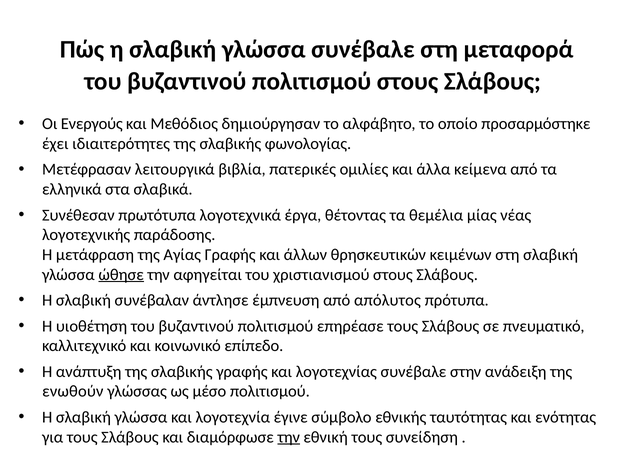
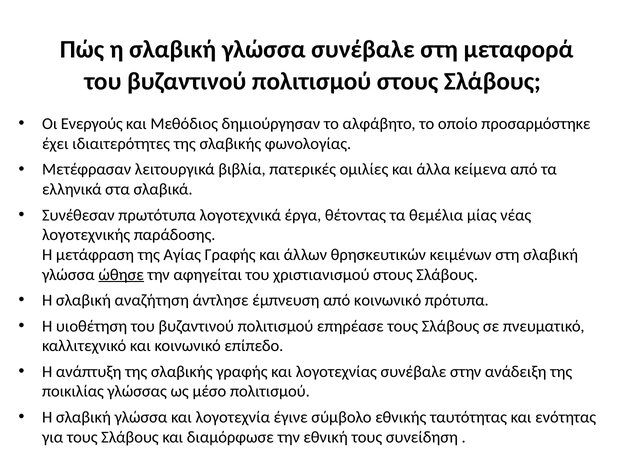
συνέβαλαν: συνέβαλαν -> αναζήτηση (152, 300)
από απόλυτος: απόλυτος -> κοινωνικό (388, 300)
ενωθούν: ενωθούν -> ποικιλίας (73, 391)
την underline: present -> none (289, 437)
